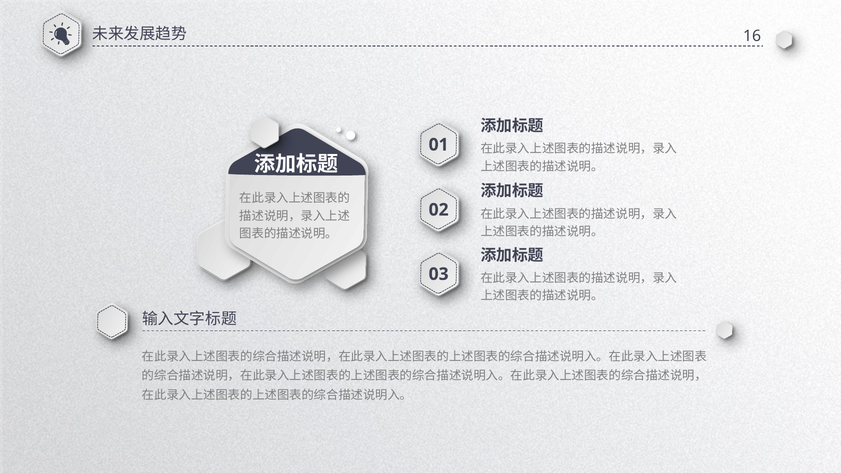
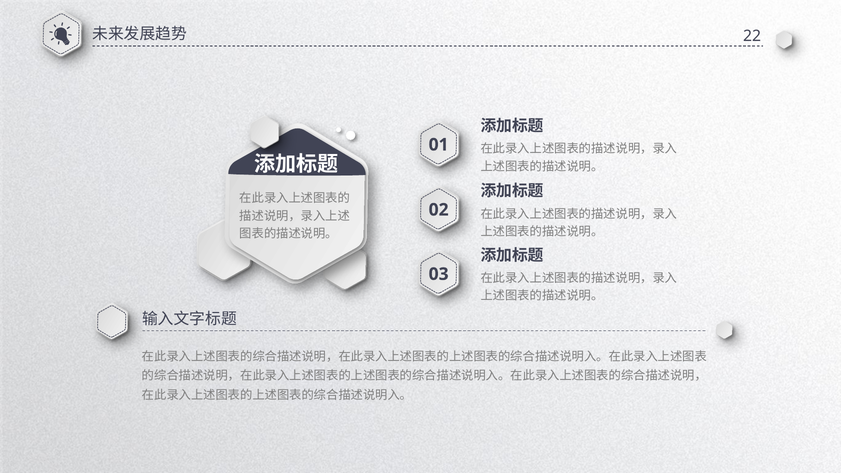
16: 16 -> 22 (752, 36)
